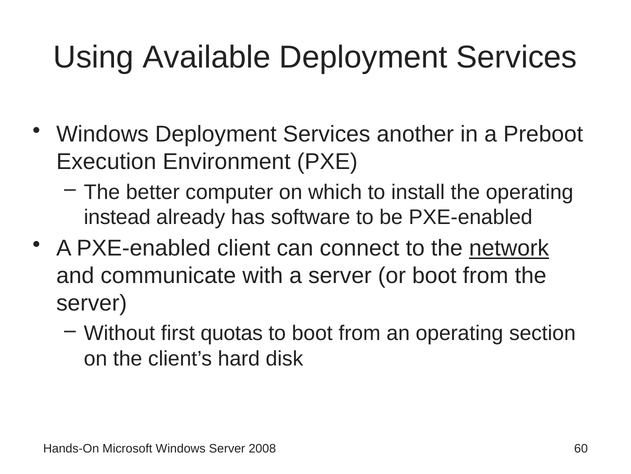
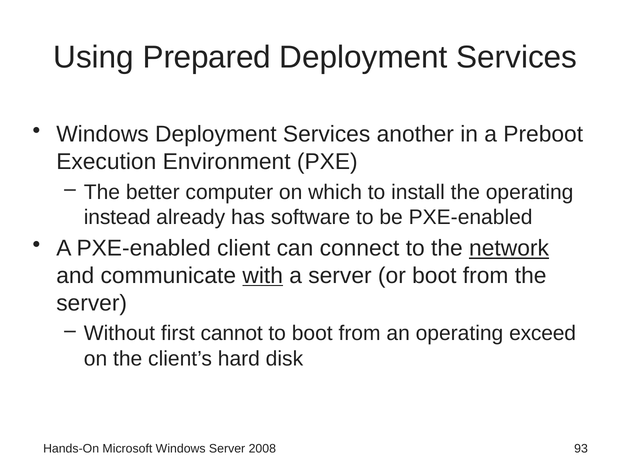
Available: Available -> Prepared (207, 57)
with underline: none -> present (263, 275)
quotas: quotas -> cannot (232, 333)
section: section -> exceed (543, 333)
60: 60 -> 93 (581, 448)
